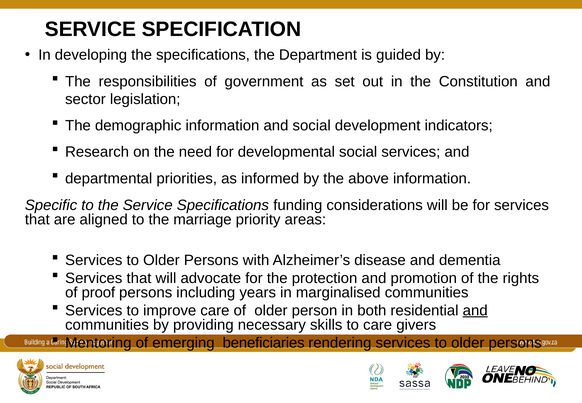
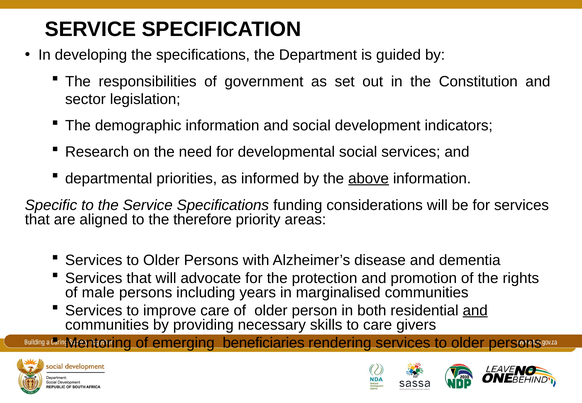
above underline: none -> present (369, 178)
marriage: marriage -> therefore (203, 220)
proof: proof -> male (98, 293)
